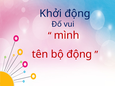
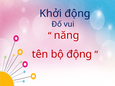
mình: mình -> năng (67, 35)
